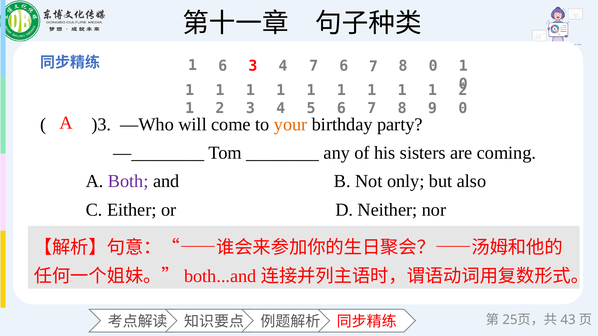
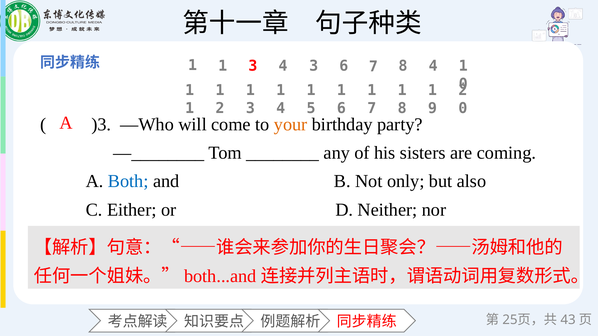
6: 6 -> 1 (223, 66)
4 7: 7 -> 3 (314, 66)
8 0: 0 -> 4 (433, 66)
Both colour: purple -> blue (128, 181)
